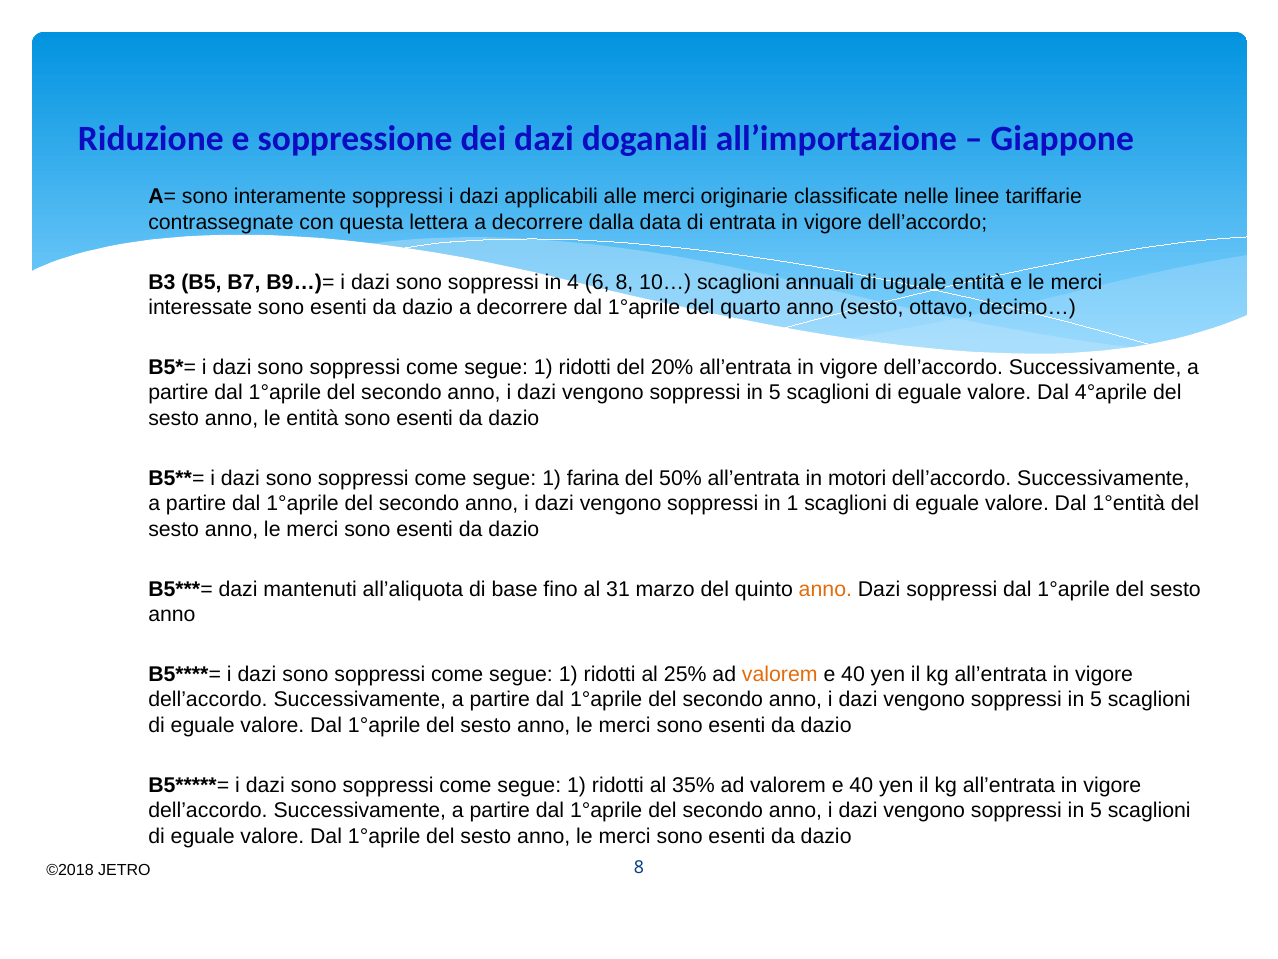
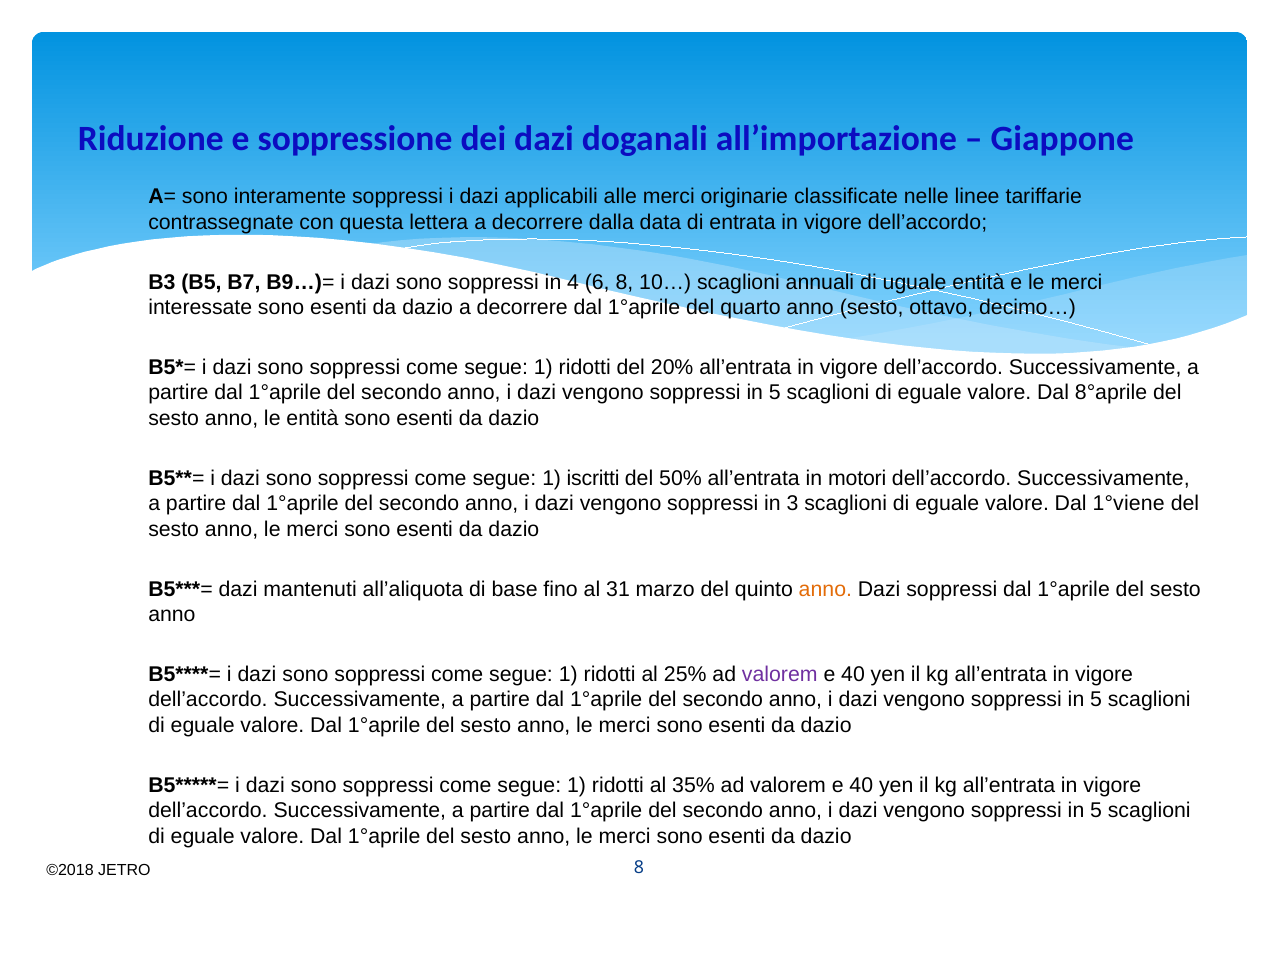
4°aprile: 4°aprile -> 8°aprile (1111, 393)
farina: farina -> iscritti (593, 478)
in 1: 1 -> 3 (793, 503)
1°entità: 1°entità -> 1°viene (1129, 503)
valorem colour: orange -> purple (780, 674)
